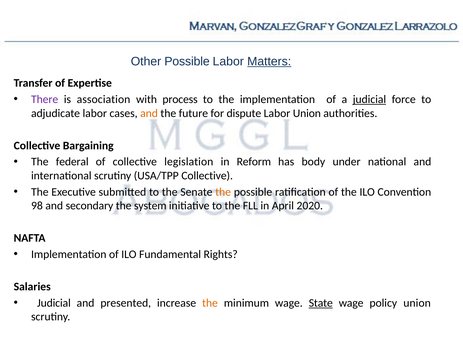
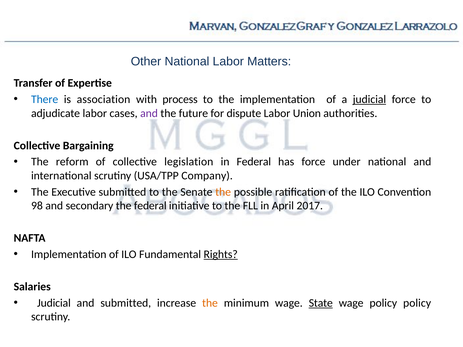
Other Possible: Possible -> National (187, 61)
Matters underline: present -> none (269, 61)
There colour: purple -> blue (45, 99)
and colour: orange -> purple (149, 113)
federal: federal -> reform (72, 162)
in Reform: Reform -> Federal (254, 162)
has body: body -> force (313, 162)
USA/TPP Collective: Collective -> Company (207, 176)
the system: system -> federal (150, 206)
2020: 2020 -> 2017 (310, 206)
Rights underline: none -> present (221, 255)
and presented: presented -> submitted (126, 303)
policy union: union -> policy (417, 303)
